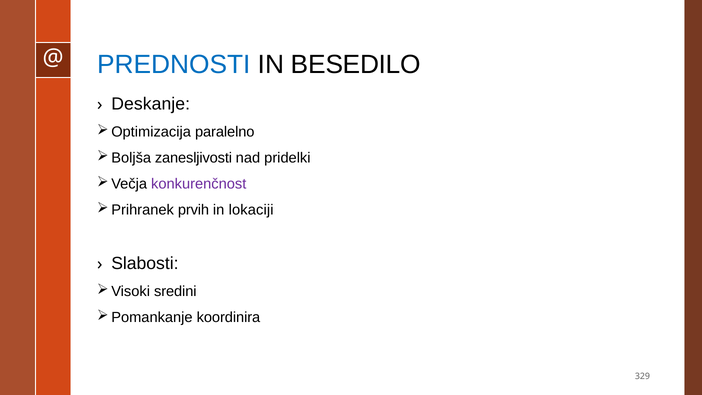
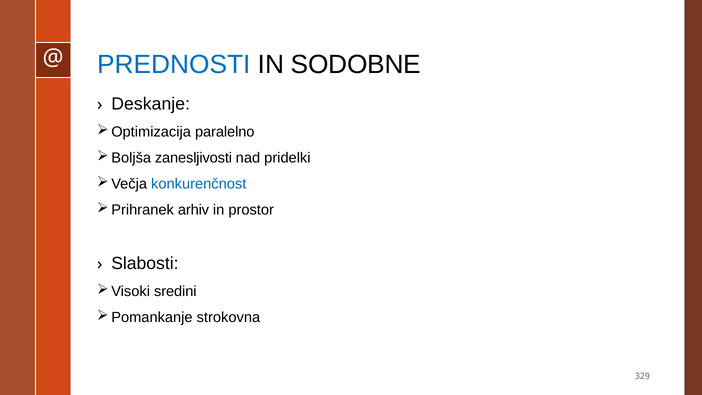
BESEDILO: BESEDILO -> SODOBNE (356, 65)
konkurenčnost colour: purple -> blue (199, 184)
prvih: prvih -> arhiv (193, 210)
lokaciji: lokaciji -> prostor (251, 210)
koordinira: koordinira -> strokovna (228, 317)
